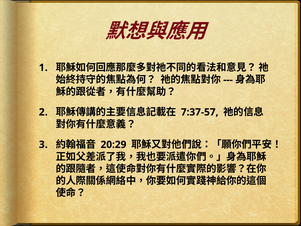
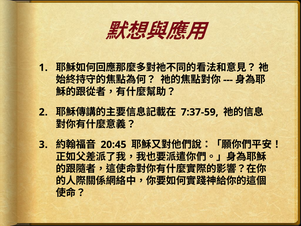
7:37-57: 7:37-57 -> 7:37-59 (200, 112)
20:29: 20:29 -> 20:45 (113, 144)
